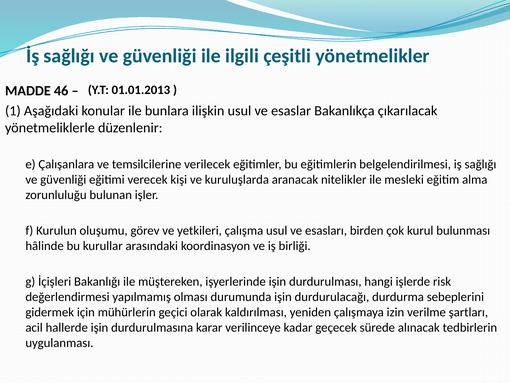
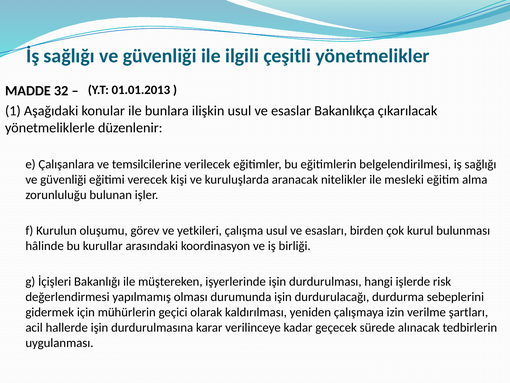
46: 46 -> 32 (61, 91)
